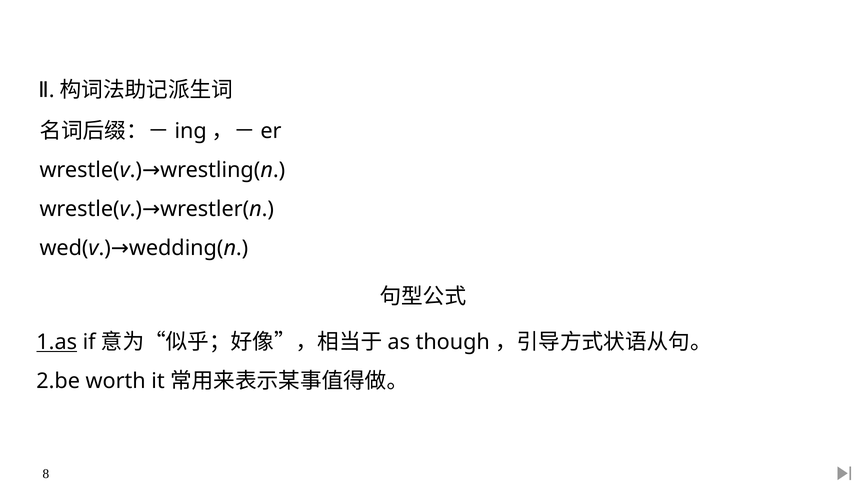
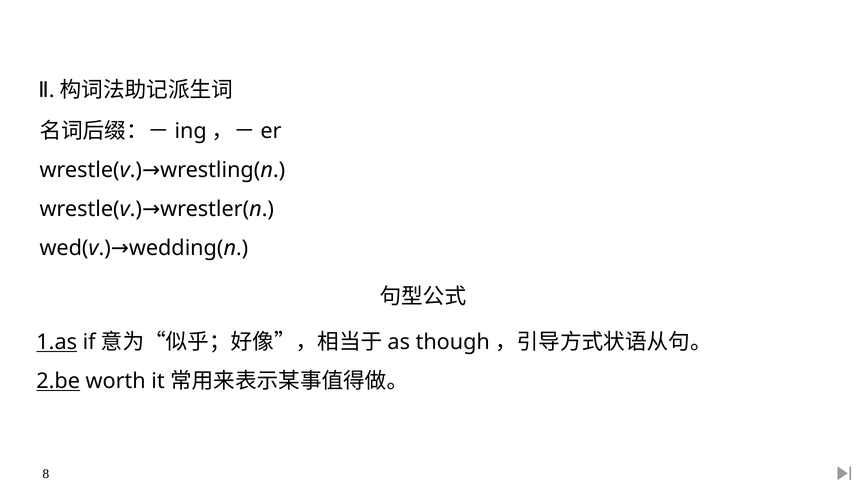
2.be underline: none -> present (58, 381)
